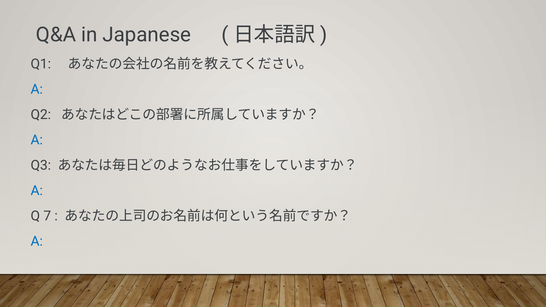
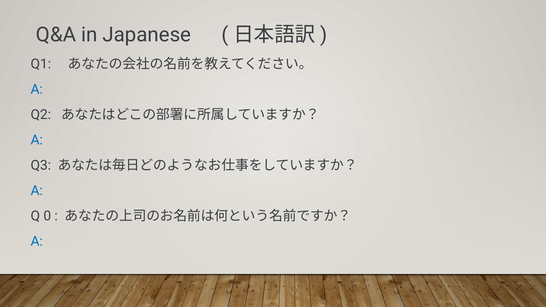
7: 7 -> 0 (47, 216)
